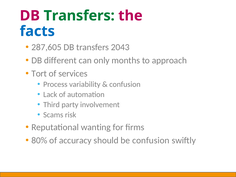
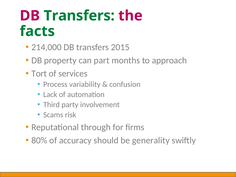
facts colour: blue -> green (37, 31)
287,605: 287,605 -> 214,000 (47, 47)
2043: 2043 -> 2015 (120, 47)
different: different -> property (60, 60)
only: only -> part (102, 60)
wanting: wanting -> through (96, 127)
be confusion: confusion -> generality (151, 140)
